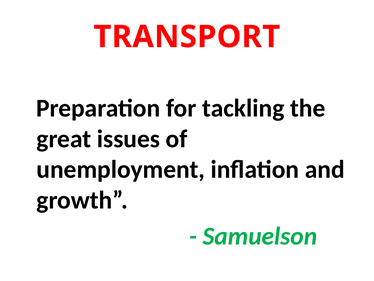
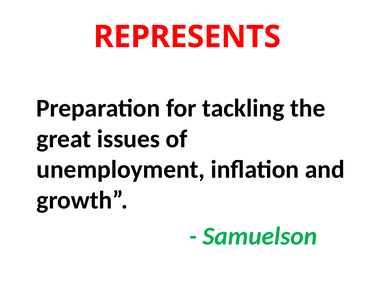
TRANSPORT: TRANSPORT -> REPRESENTS (187, 37)
